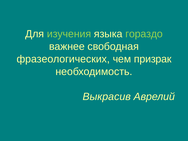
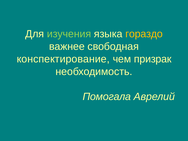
гораздо colour: light green -> yellow (144, 34)
фразеологических: фразеологических -> конспектирование (63, 59)
Выкрасив: Выкрасив -> Помогала (107, 97)
